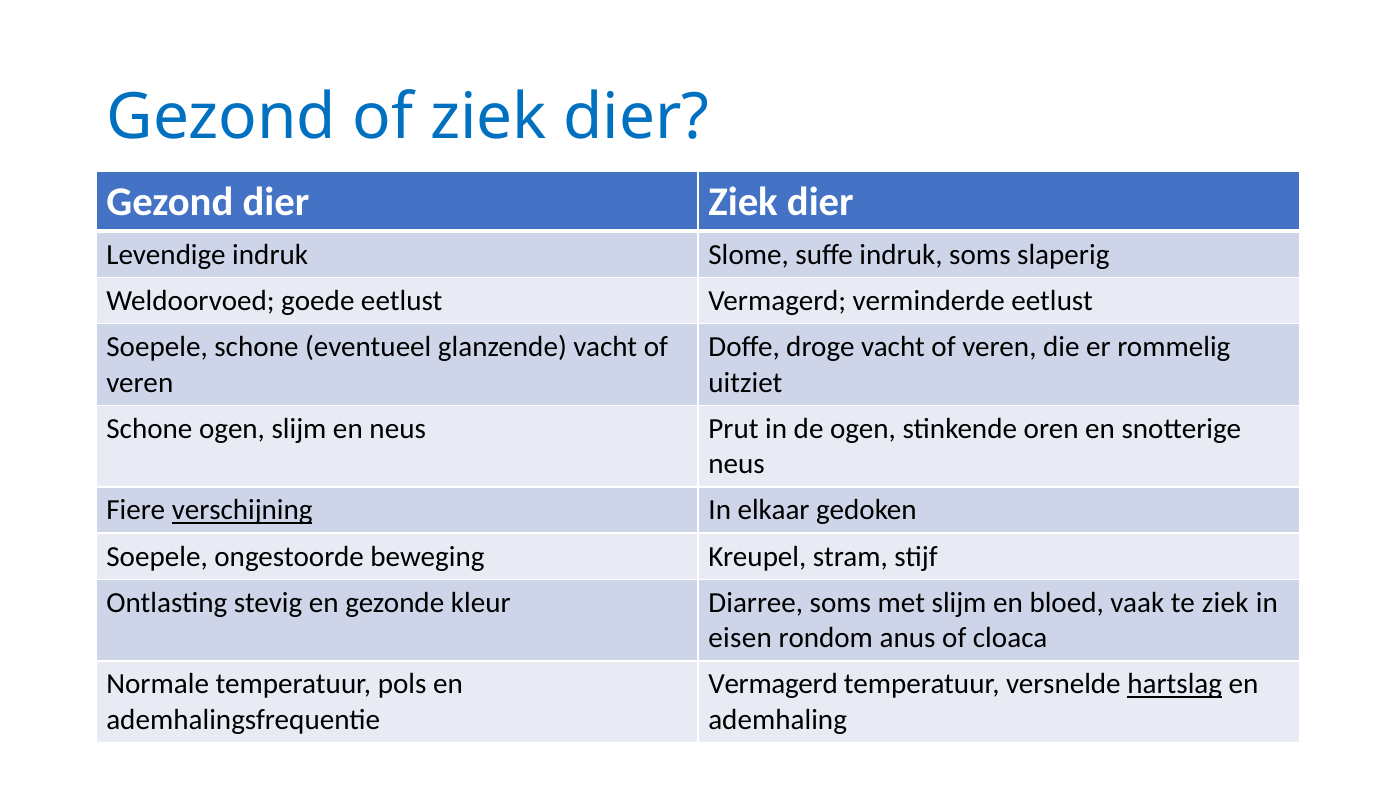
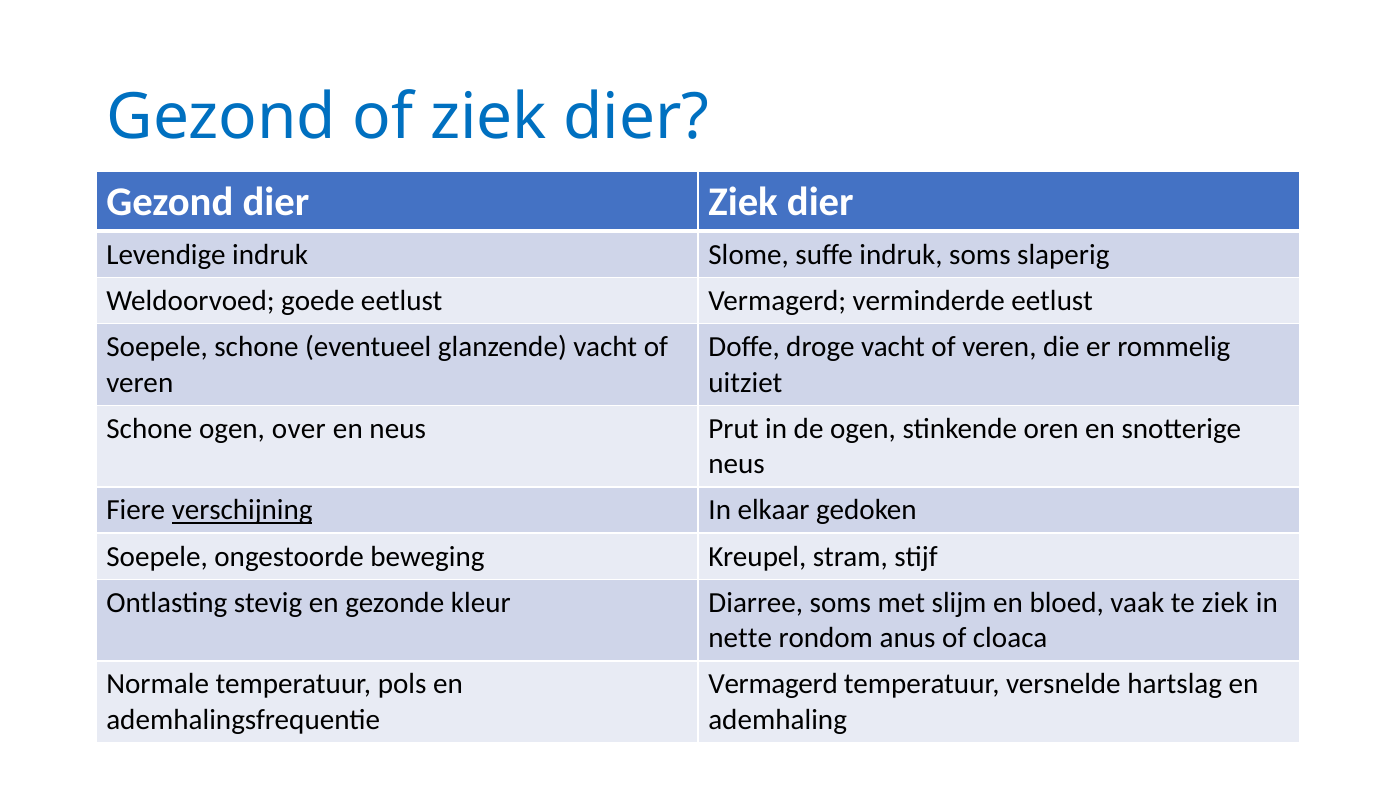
ogen slijm: slijm -> over (299, 429)
eisen: eisen -> nette (740, 638)
hartslag underline: present -> none (1175, 685)
